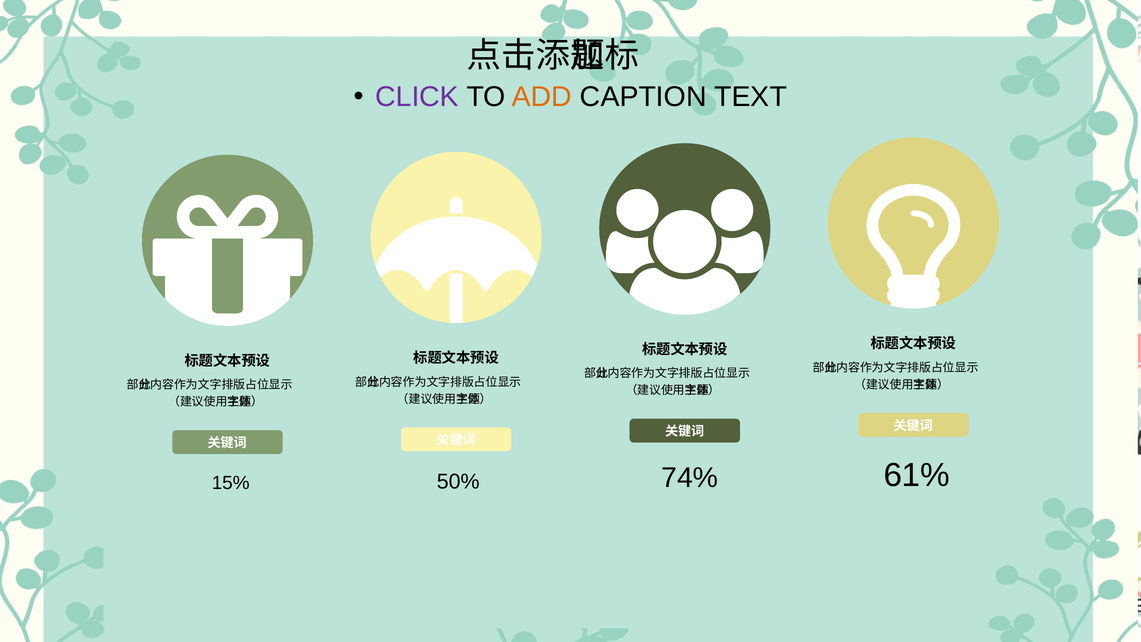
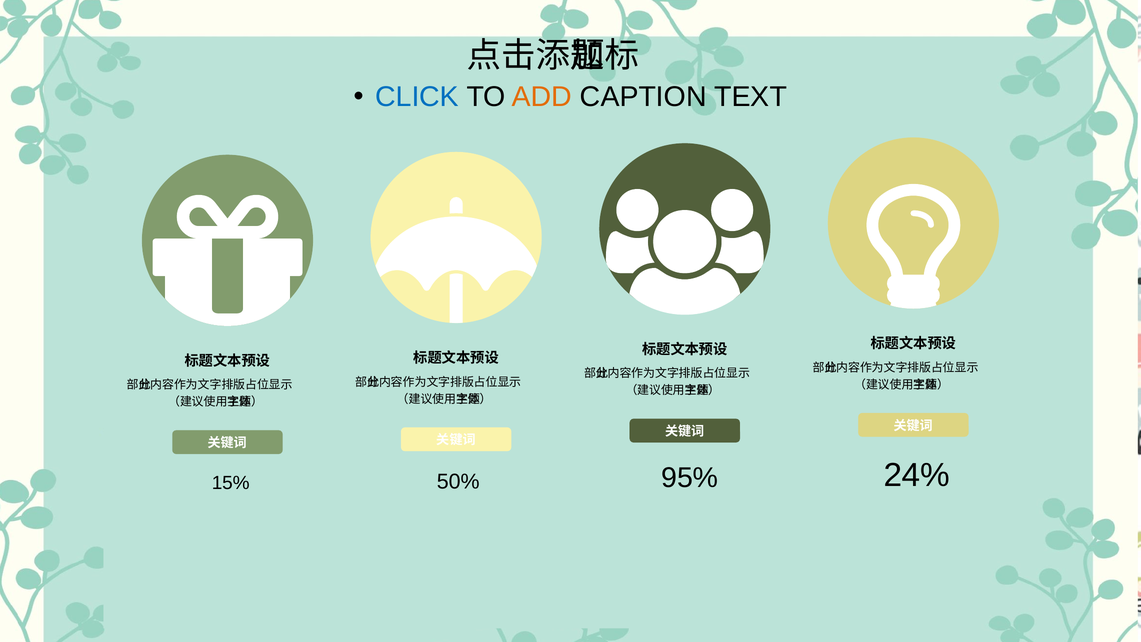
CLICK colour: purple -> blue (417, 97)
61%: 61% -> 24% (917, 475)
74%: 74% -> 95% (690, 478)
